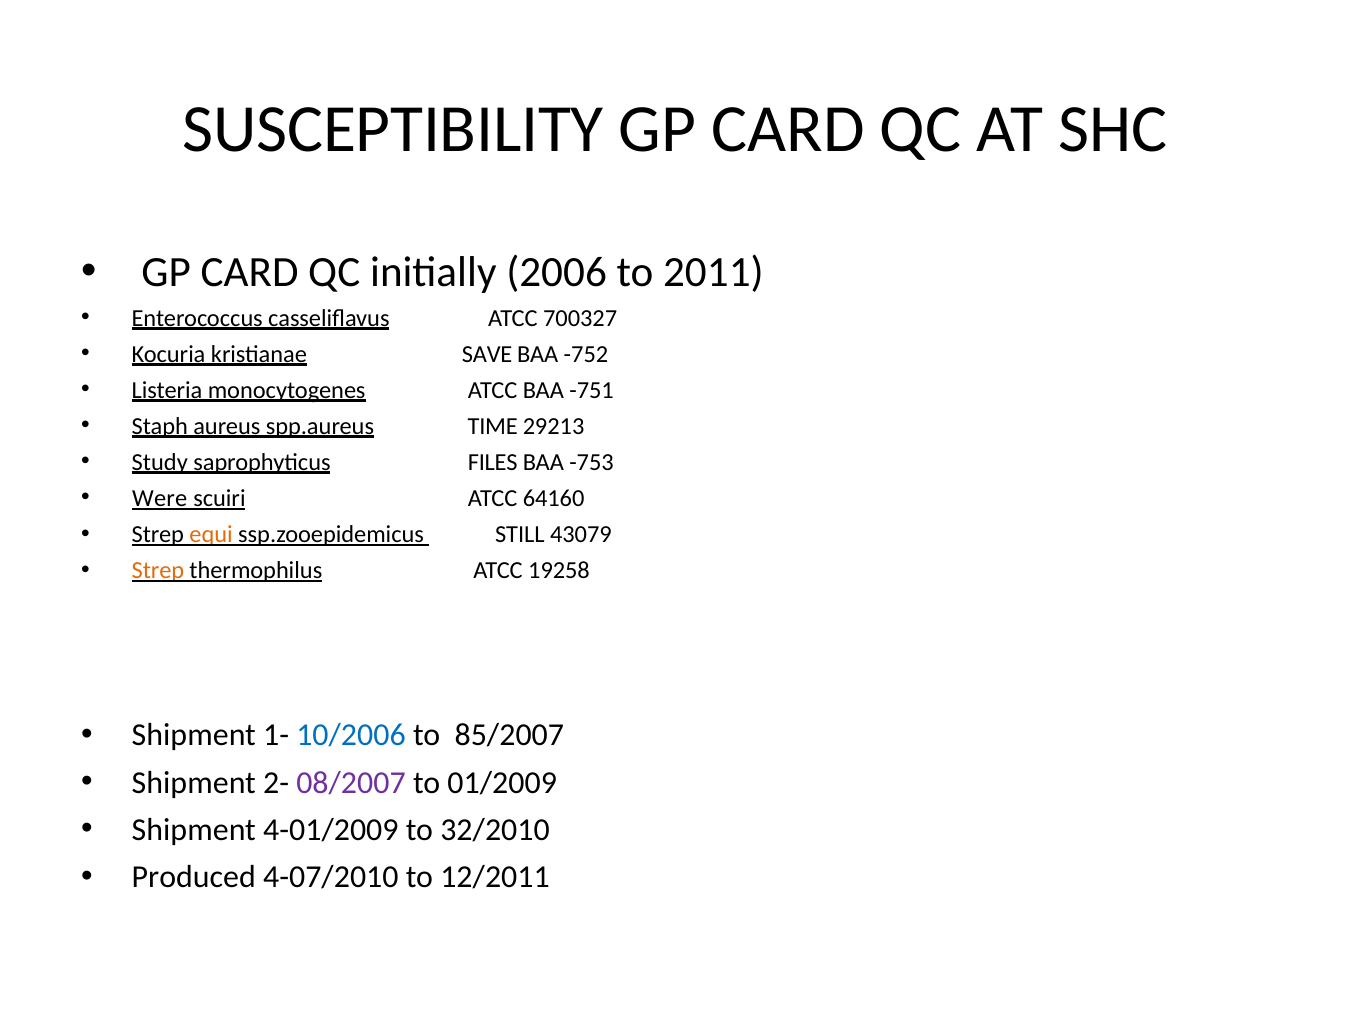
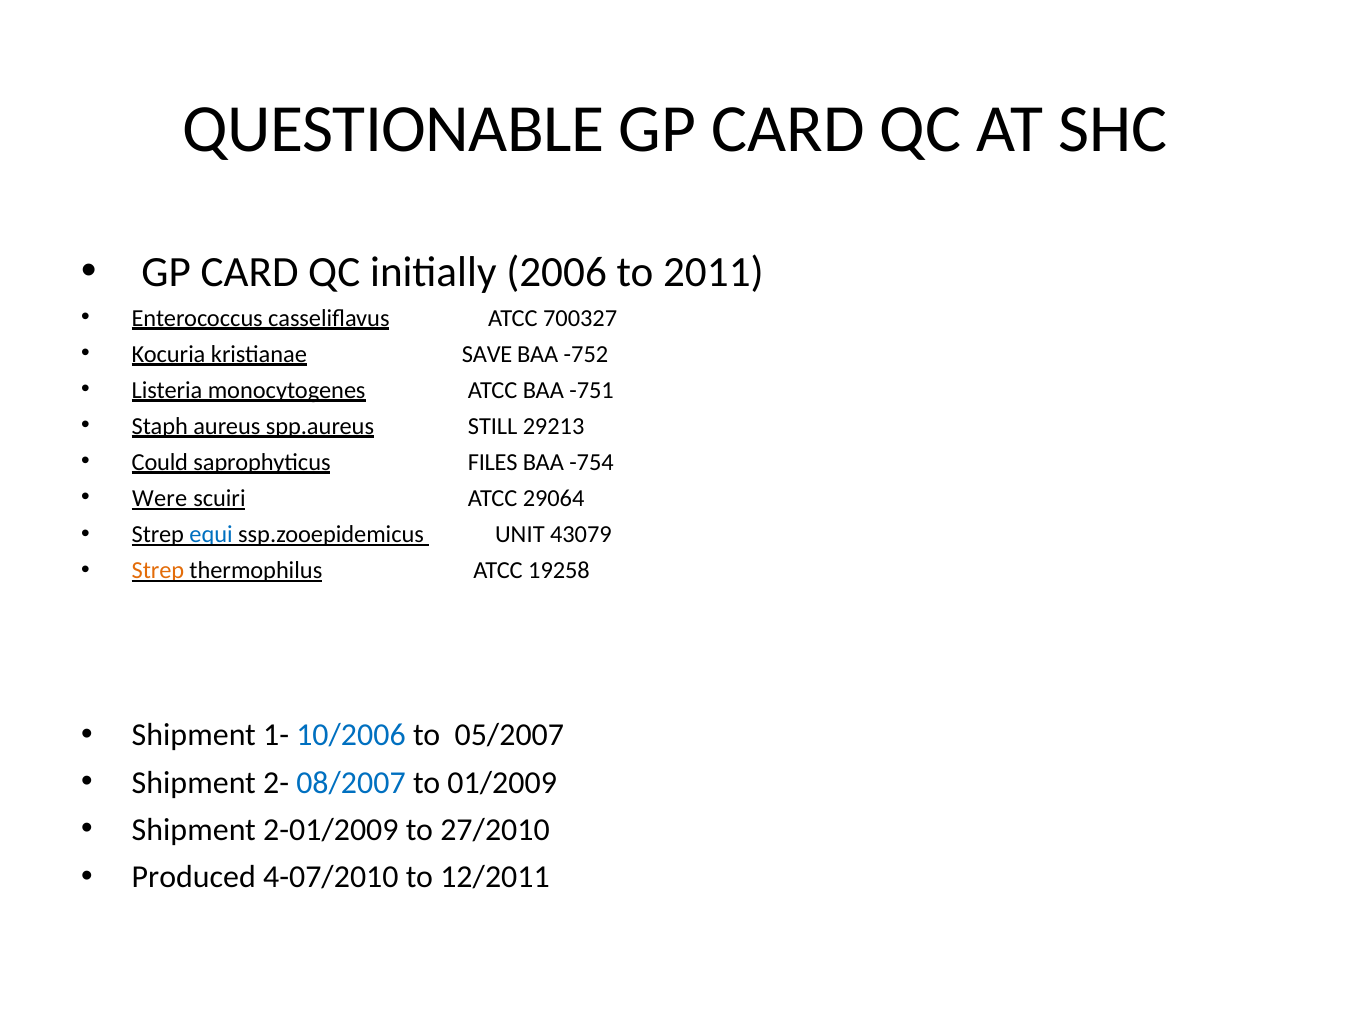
SUSCEPTIBILITY: SUSCEPTIBILITY -> QUESTIONABLE (393, 130)
TIME: TIME -> STILL (493, 426)
Study: Study -> Could (160, 462)
-753: -753 -> -754 (591, 462)
64160: 64160 -> 29064 (554, 498)
equi colour: orange -> blue (211, 534)
STILL: STILL -> UNIT (520, 534)
85/2007: 85/2007 -> 05/2007 (509, 735)
08/2007 colour: purple -> blue (351, 783)
4-01/2009: 4-01/2009 -> 2-01/2009 (331, 830)
32/2010: 32/2010 -> 27/2010 (495, 830)
